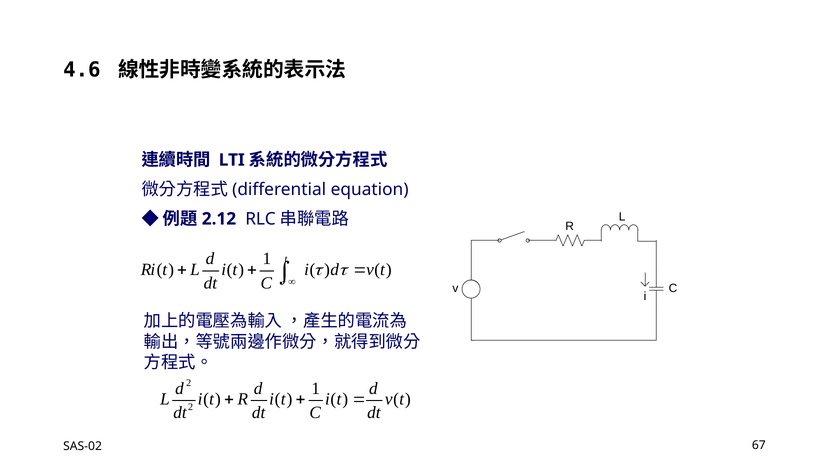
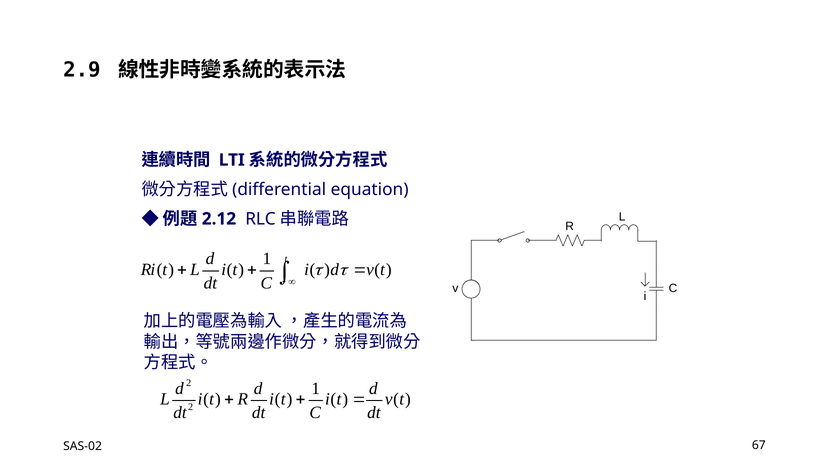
4.6: 4.6 -> 2.9 (82, 70)
